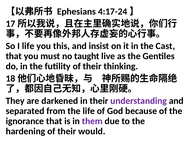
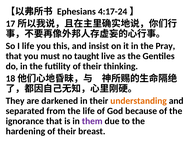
Cast: Cast -> Pray (165, 46)
understanding colour: purple -> orange (139, 101)
would: would -> breast (92, 131)
